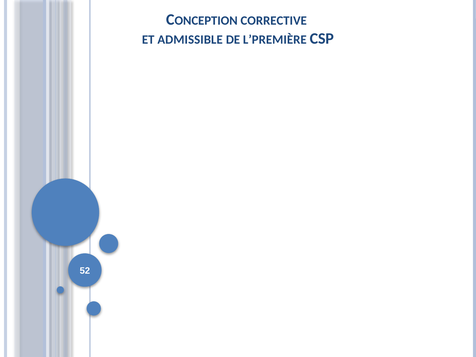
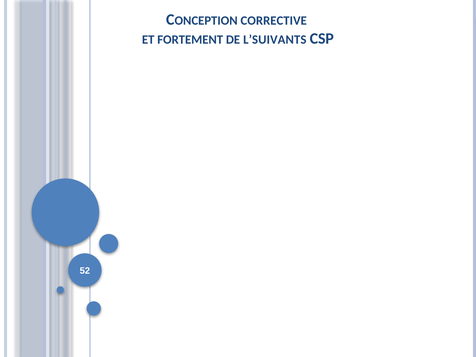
ADMISSIBLE: ADMISSIBLE -> FORTEMENT (190, 40)
L’PREMIÈRE: L’PREMIÈRE -> L’SUIVANTS (275, 40)
